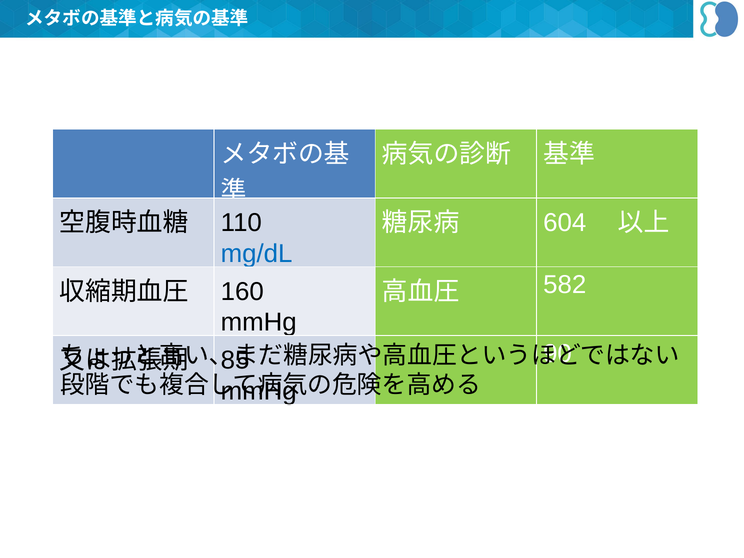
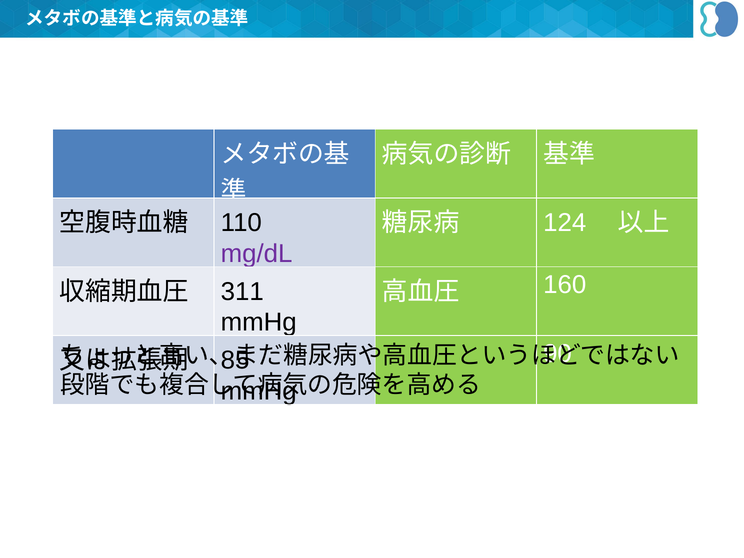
604: 604 -> 124 (565, 223)
mg/dL colour: blue -> purple (257, 254)
160: 160 -> 311 (242, 292)
582: 582 -> 160 (565, 285)
